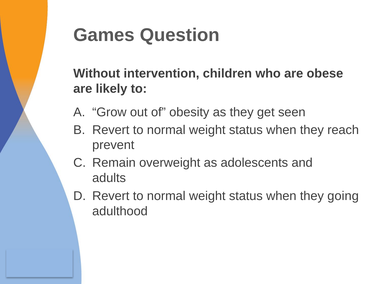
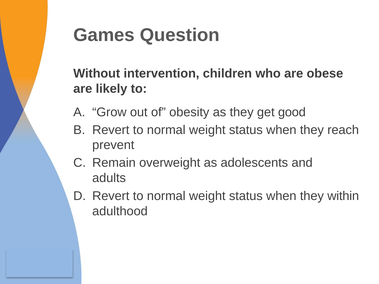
seen: seen -> good (292, 112)
going: going -> within (343, 196)
